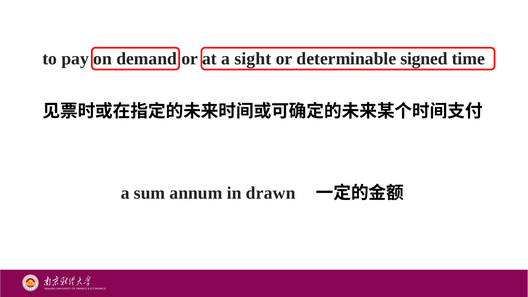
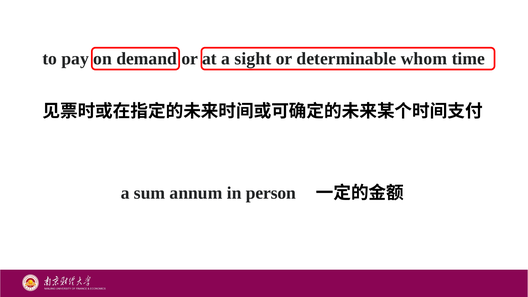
signed: signed -> whom (424, 59)
drawn: drawn -> person (271, 193)
